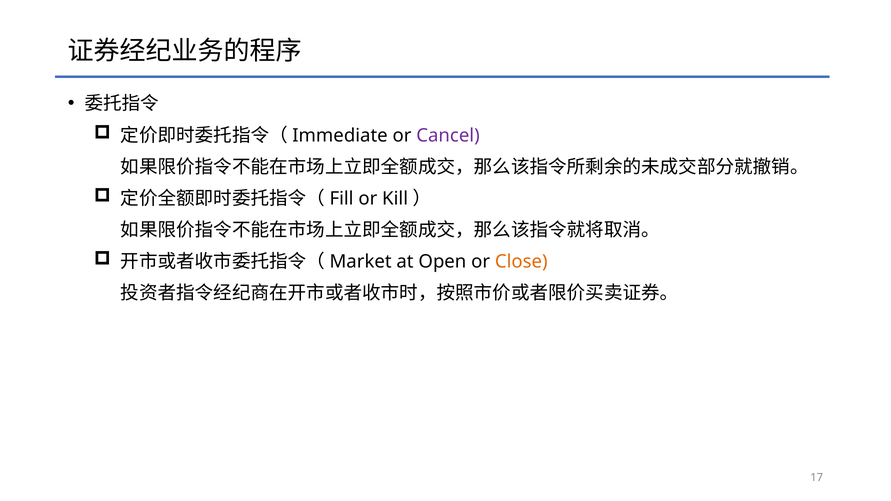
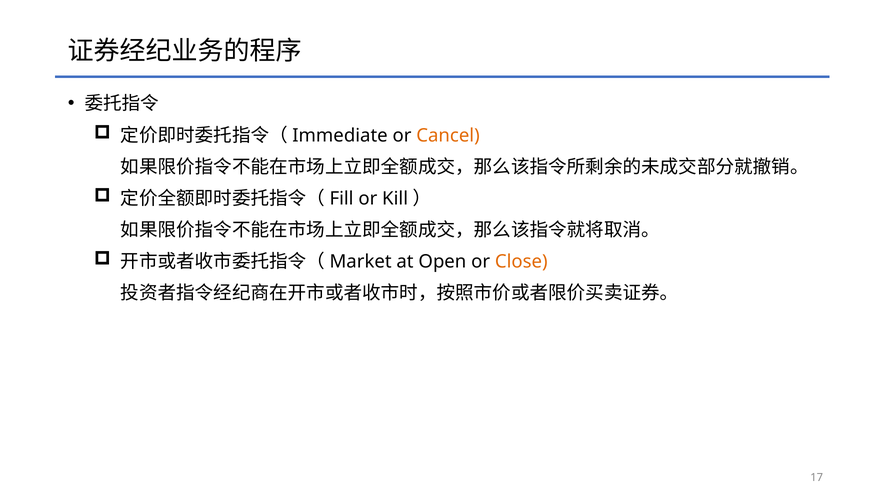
Cancel colour: purple -> orange (448, 135)
